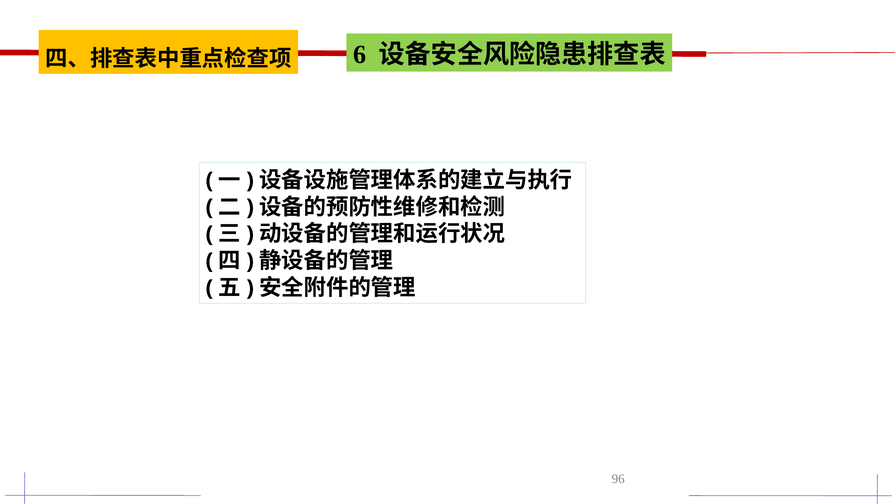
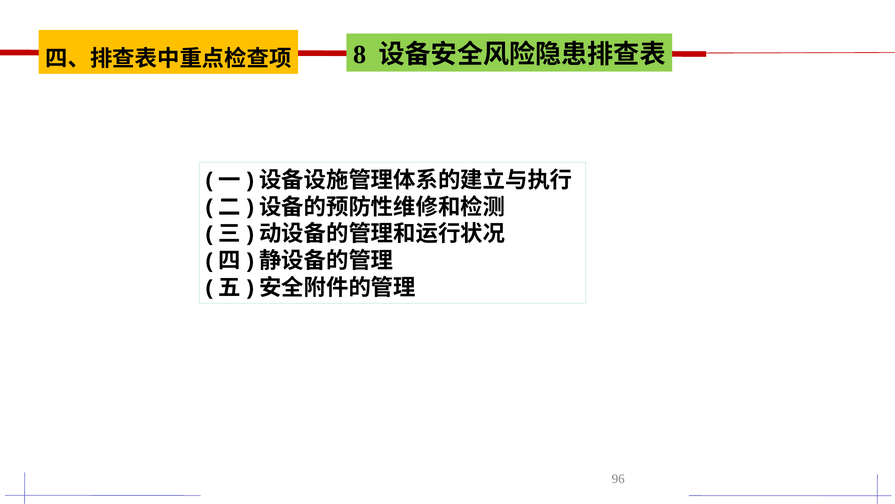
6: 6 -> 8 (360, 54)
